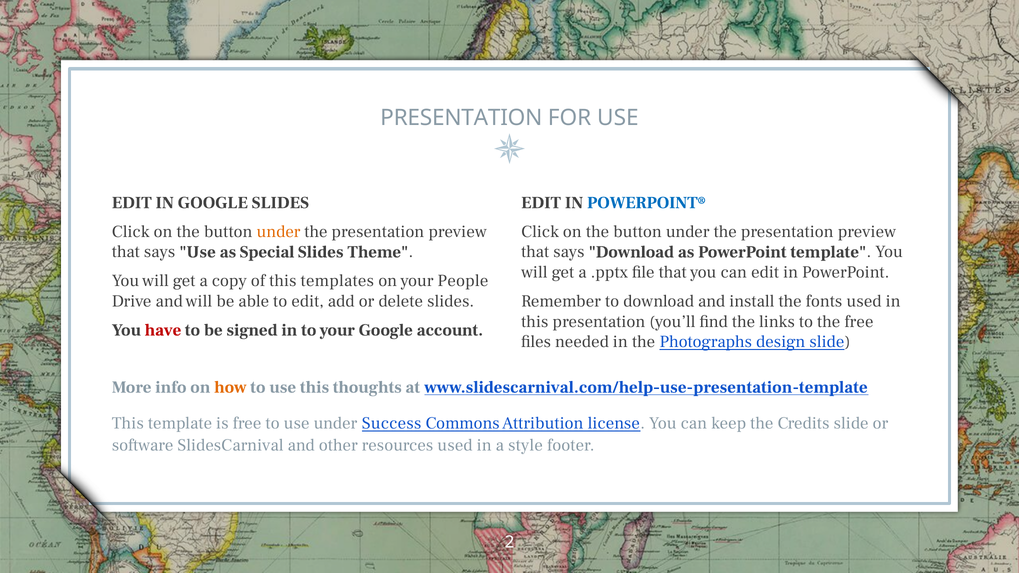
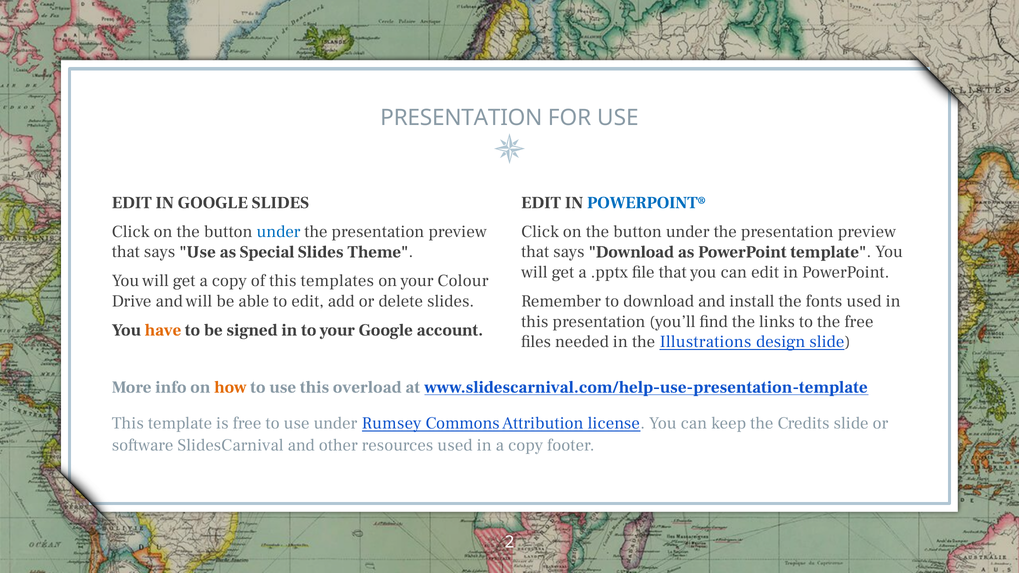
under colour: orange -> blue (279, 231)
People: People -> Colour (463, 281)
have colour: red -> orange (163, 330)
Photographs: Photographs -> Illustrations (706, 342)
thoughts: thoughts -> overload (367, 387)
Success: Success -> Rumsey (392, 423)
in a style: style -> copy (526, 445)
